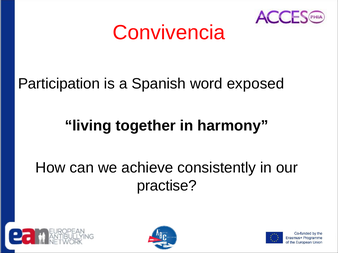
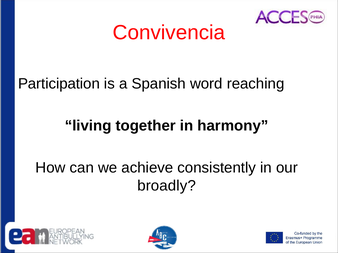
exposed: exposed -> reaching (256, 84)
practise: practise -> broadly (167, 186)
